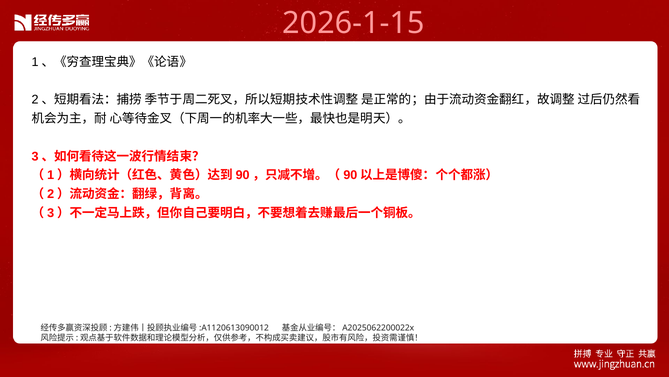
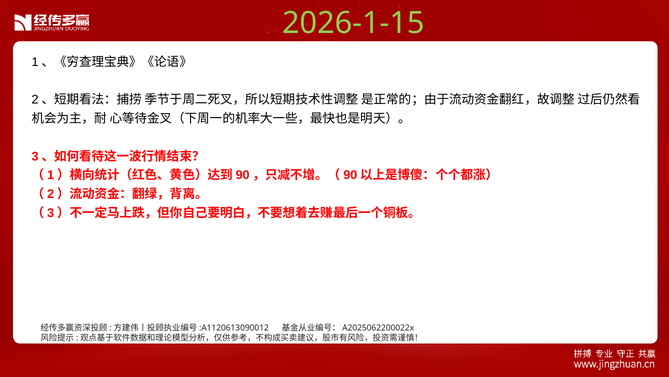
2026-1-15 colour: pink -> light green (353, 23)
